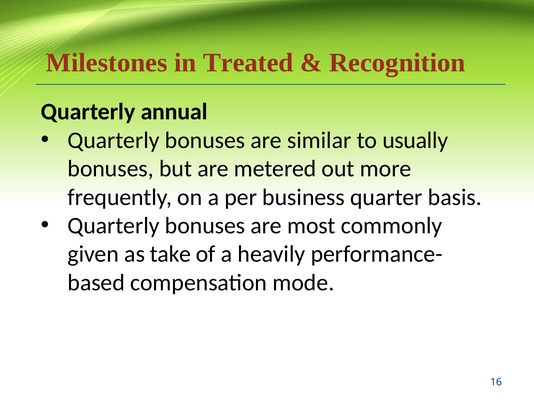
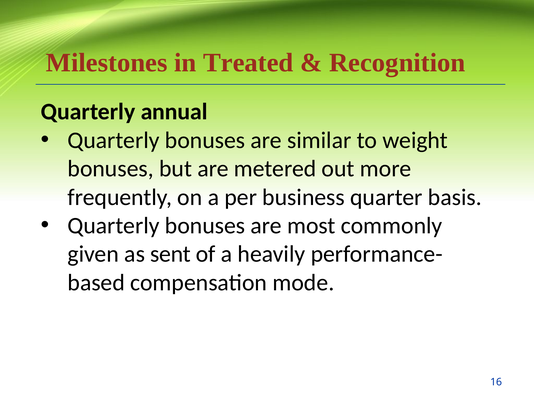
usually: usually -> weight (415, 140)
take: take -> sent (170, 254)
